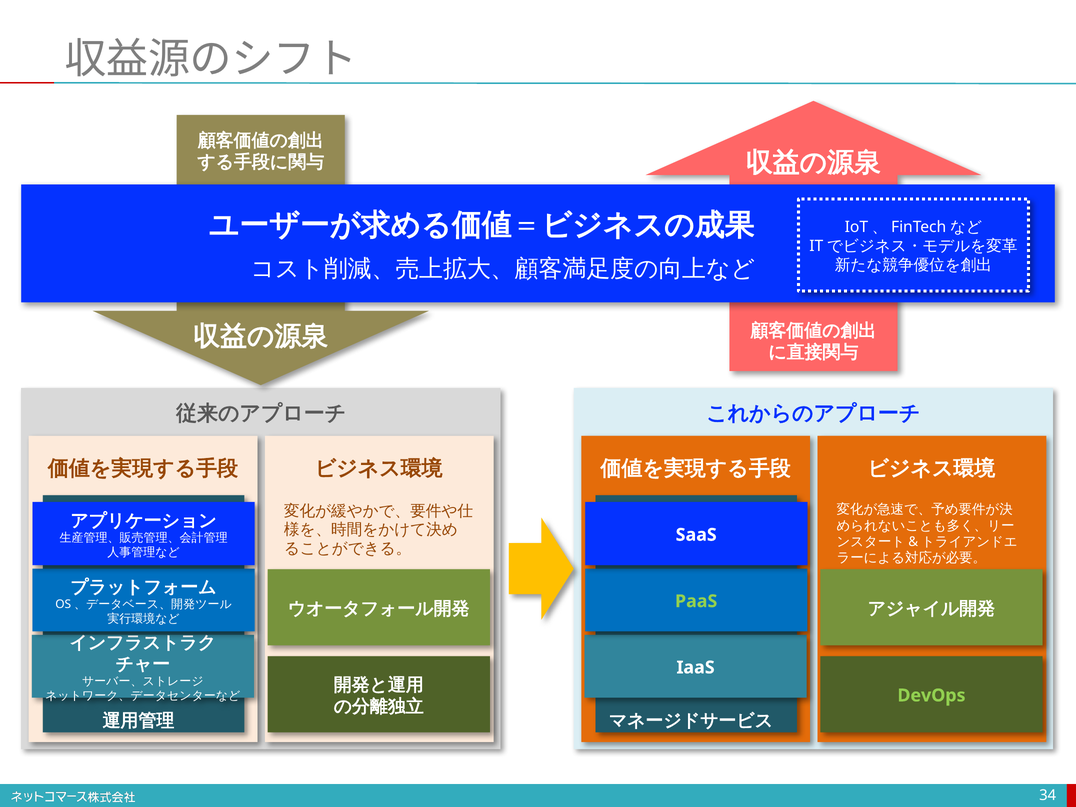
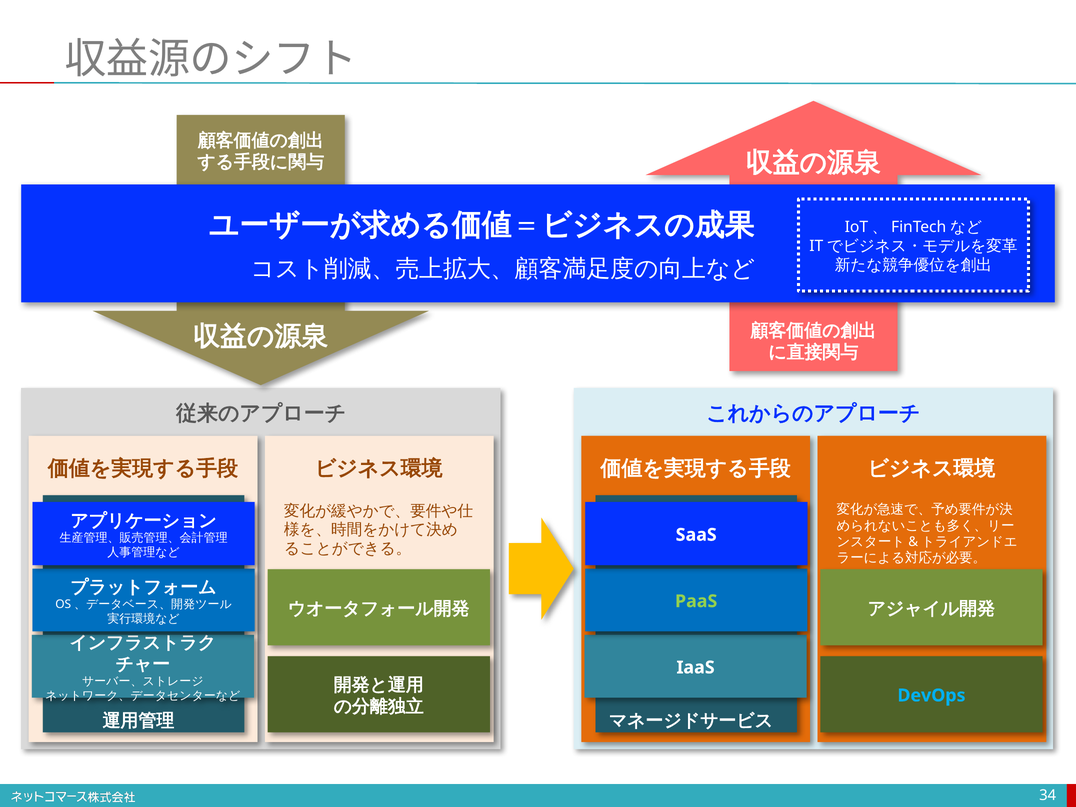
DevOps colour: light green -> light blue (931, 695)
